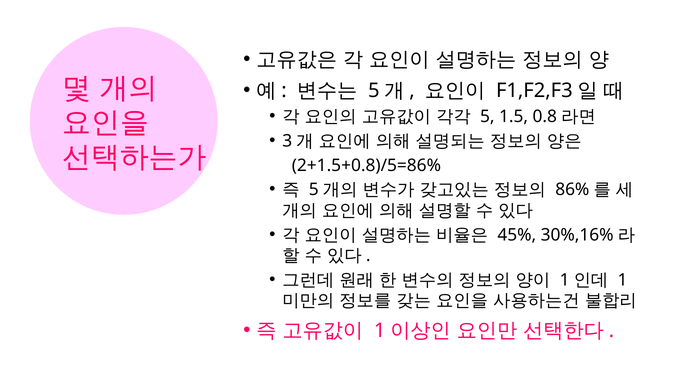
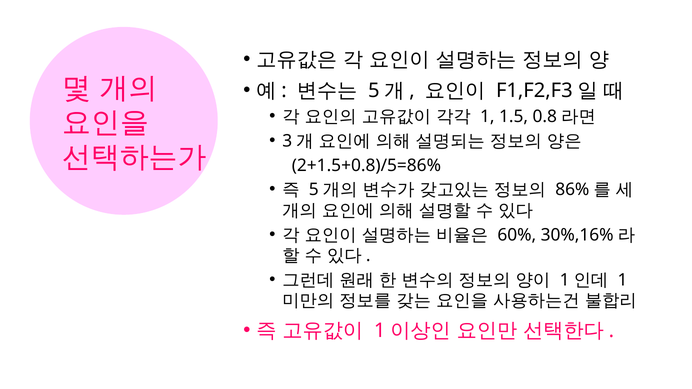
5: 5 -> 1 (487, 117)
45%: 45% -> 60% (517, 235)
